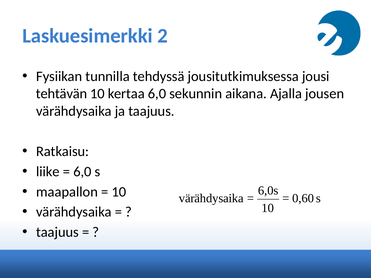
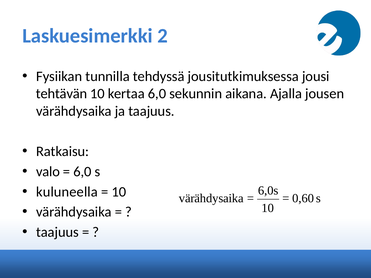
liike: liike -> valo (48, 172)
maapallon: maapallon -> kuluneella (67, 192)
